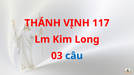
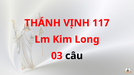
câu colour: blue -> black (74, 56)
